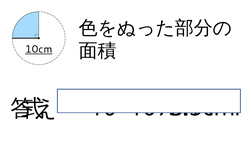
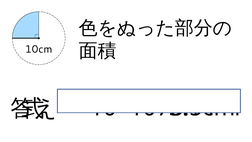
10cm underline: present -> none (39, 49)
